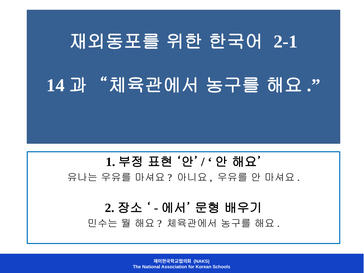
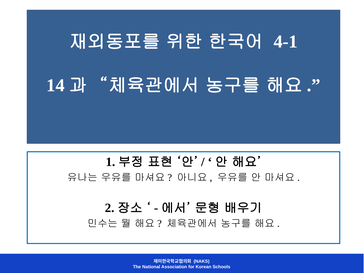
2-1: 2-1 -> 4-1 (286, 42)
